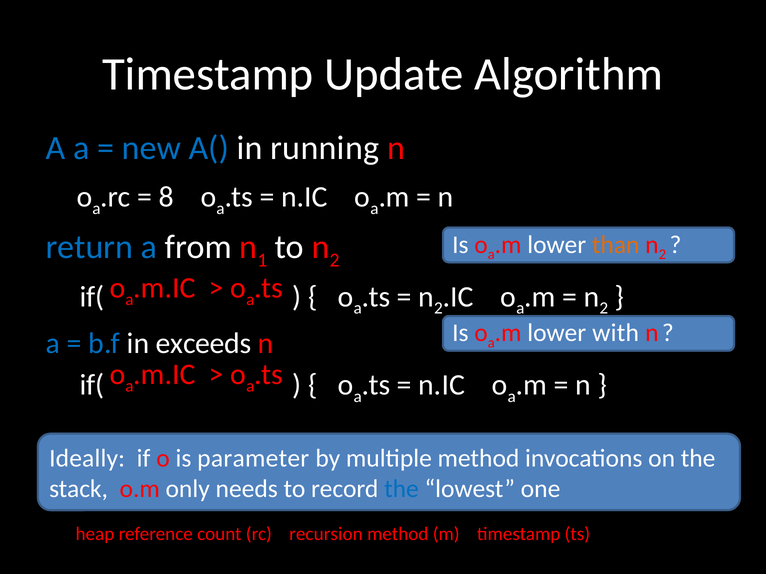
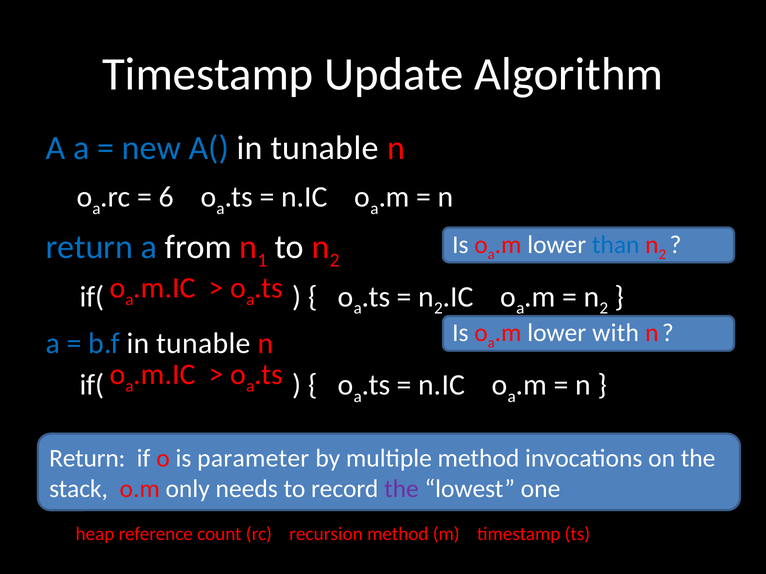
A( in running: running -> tunable (325, 148)
8: 8 -> 6 (166, 197)
than colour: orange -> blue (616, 245)
b.f in exceeds: exceeds -> tunable (203, 344)
Ideally: Ideally -> Return (87, 459)
the colour: blue -> purple (401, 489)
